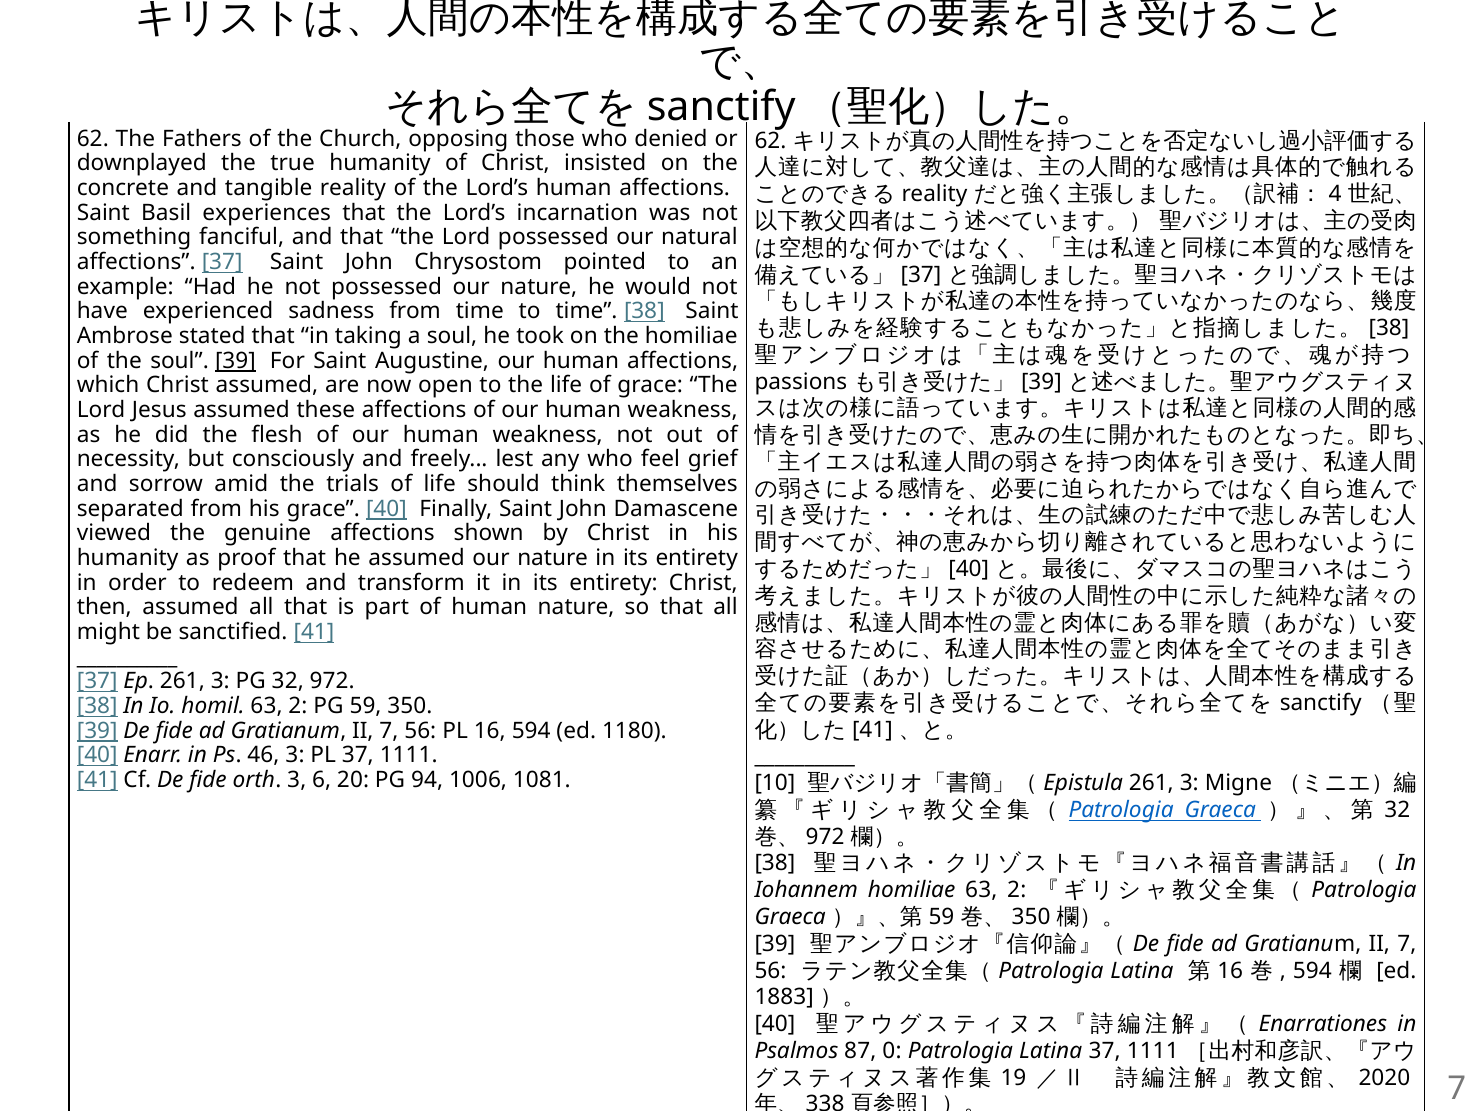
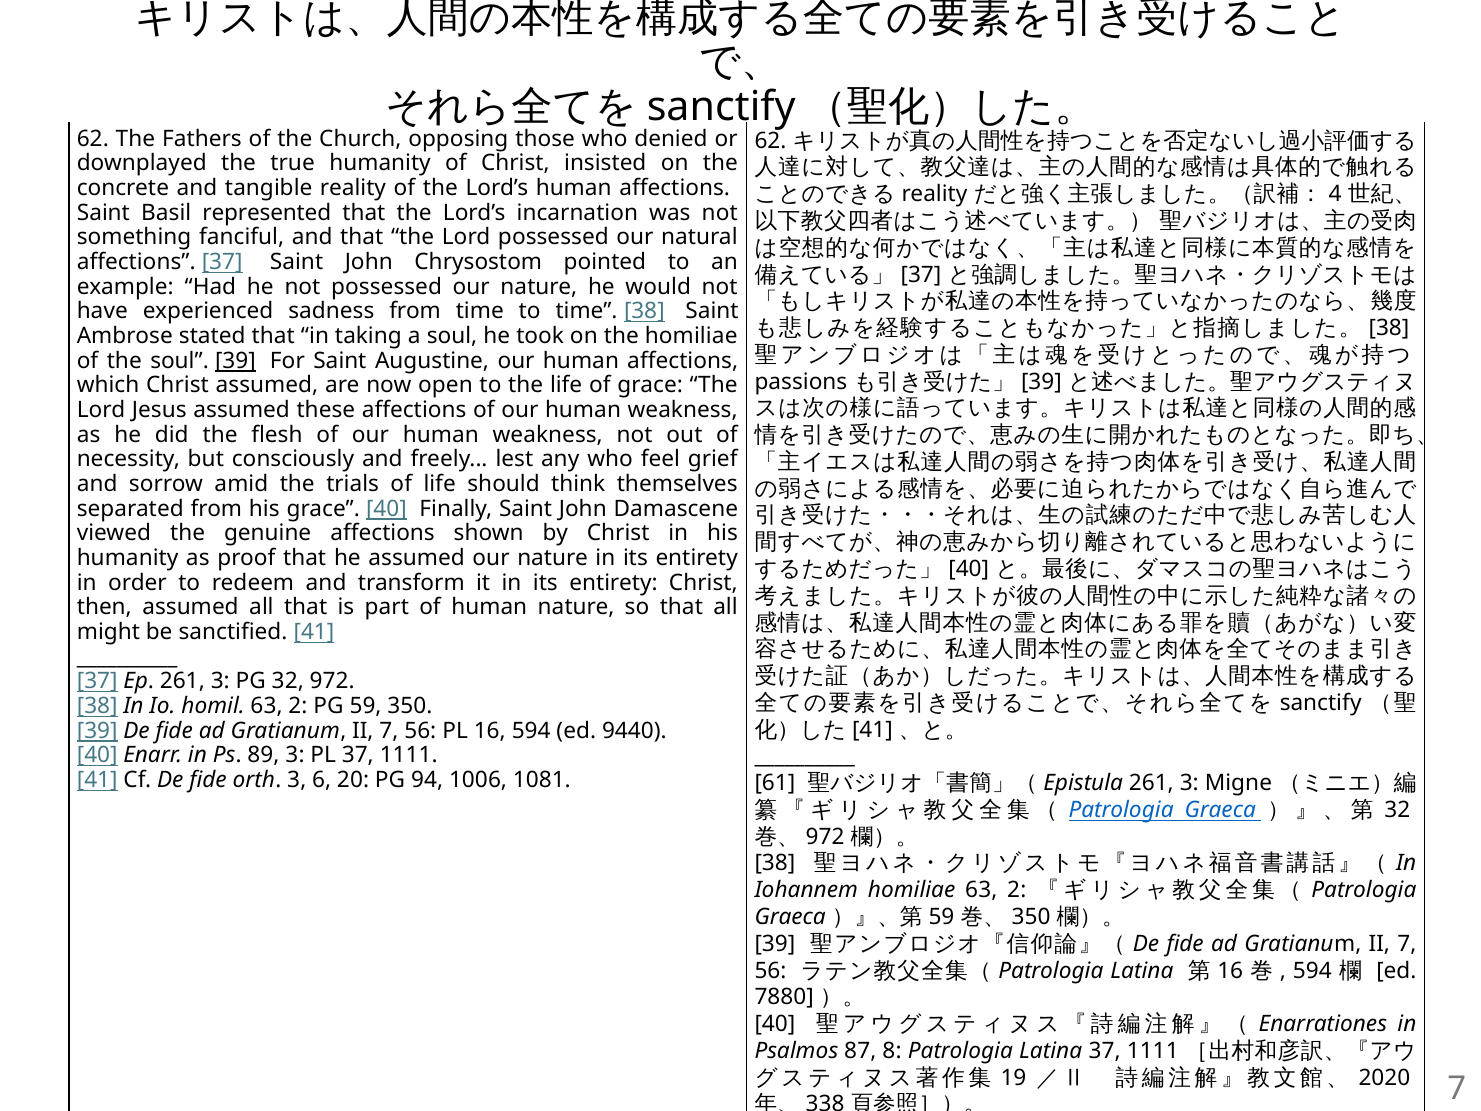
experiences: experiences -> represented (267, 213)
1180: 1180 -> 9440 (634, 731)
46: 46 -> 89 (263, 755)
10: 10 -> 61 (775, 783)
1883: 1883 -> 7880 (784, 997)
0: 0 -> 8 (892, 1051)
